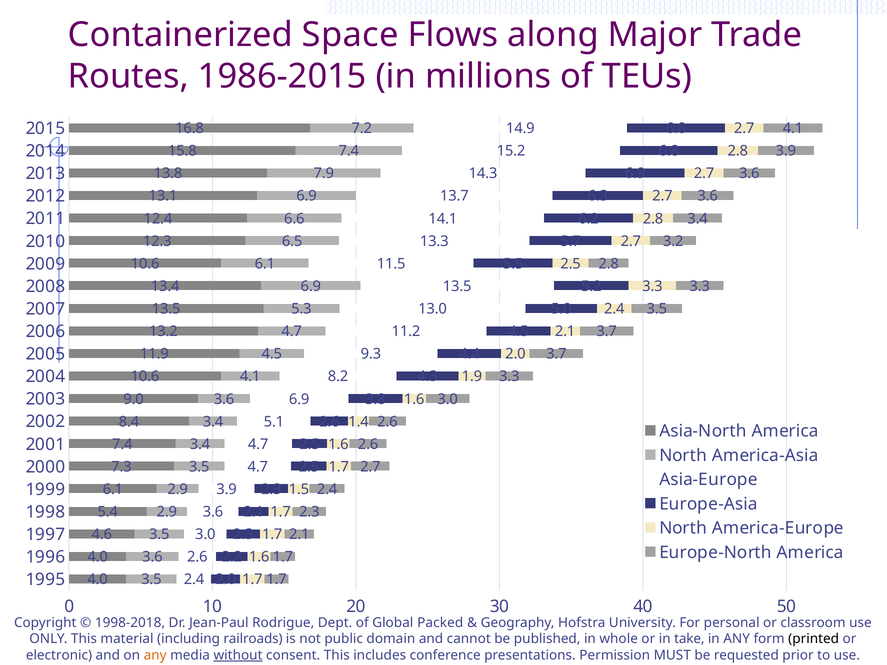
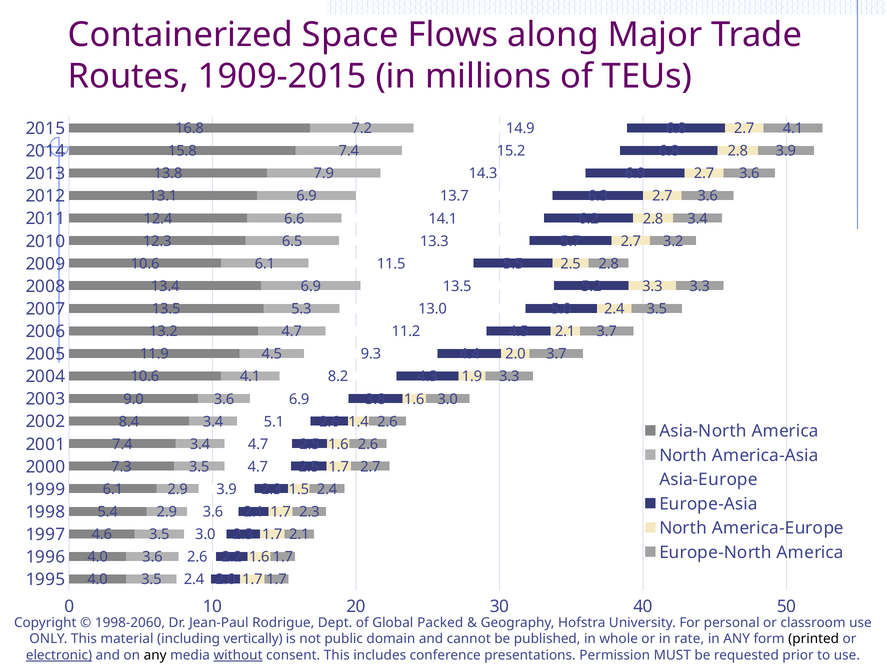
1986-2015: 1986-2015 -> 1909-2015 (282, 76)
1998-2018: 1998-2018 -> 1998-2060 (130, 623)
railroads: railroads -> vertically (253, 639)
take: take -> rate (689, 639)
electronic underline: none -> present (59, 655)
any colour: orange -> black (155, 655)
